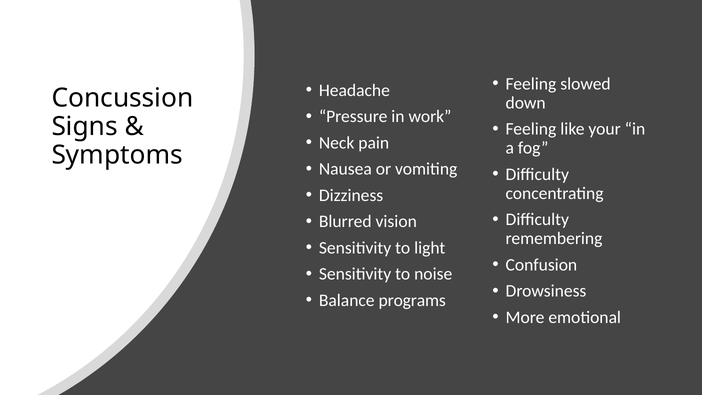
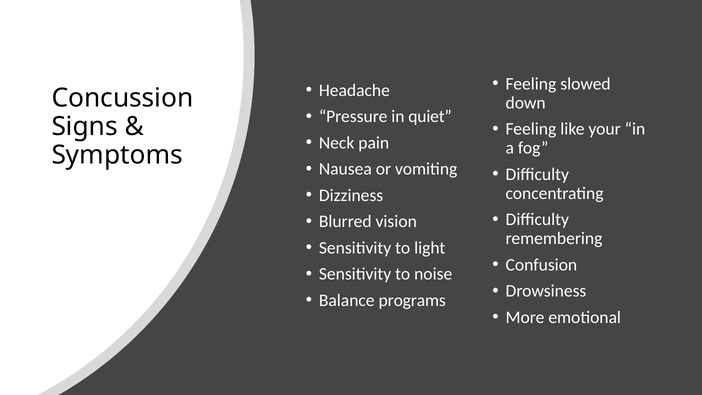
work: work -> quiet (430, 116)
